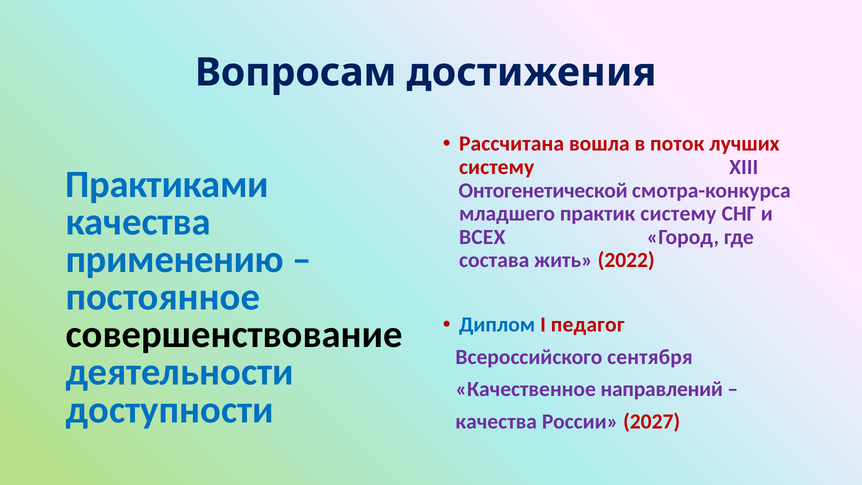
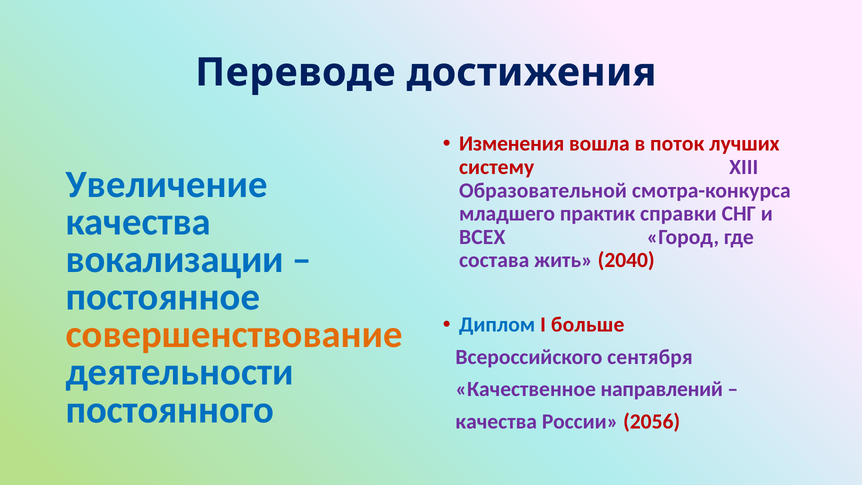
Вопросам: Вопросам -> Переводе (295, 72)
Рассчитана: Рассчитана -> Изменения (512, 144)
Практиками: Практиками -> Увеличение (167, 185)
Онтогенетической: Онтогенетической -> Образовательной (543, 190)
практик систему: систему -> справки (678, 214)
применению: применению -> вокализации (175, 260)
2022: 2022 -> 2040 (626, 260)
педагог: педагог -> больше (588, 325)
совершенствование colour: black -> orange (234, 335)
доступности: доступности -> постоянного (170, 410)
2027: 2027 -> 2056 (652, 421)
